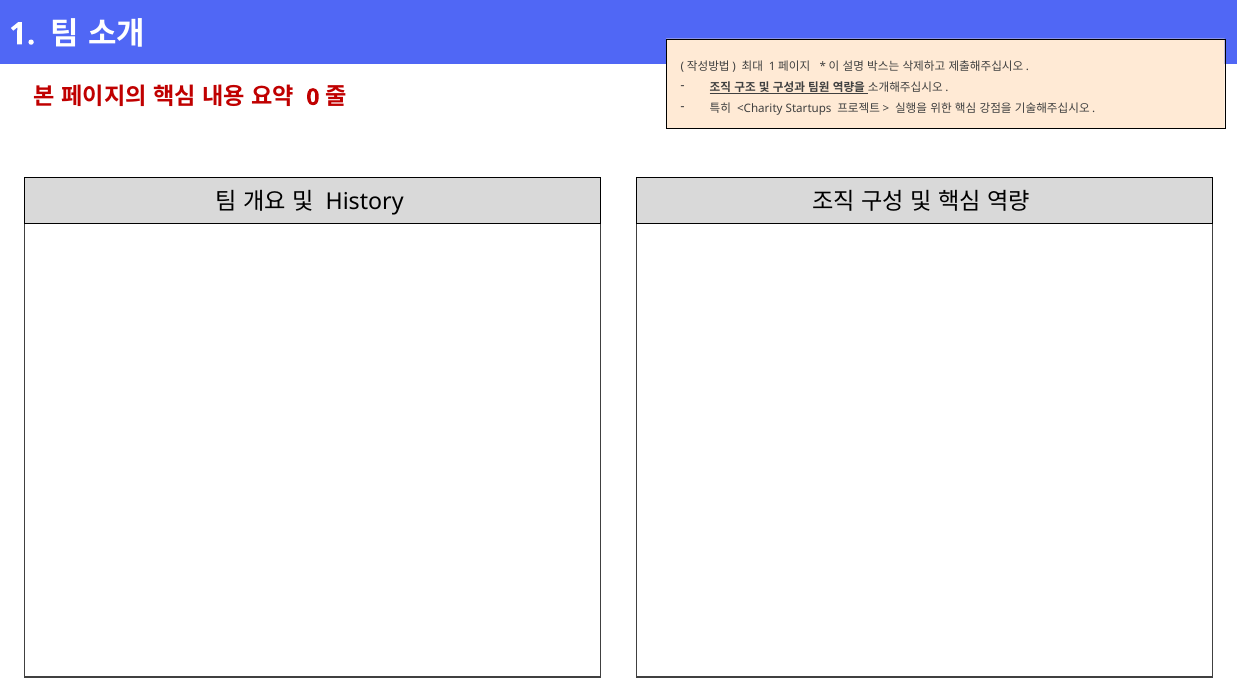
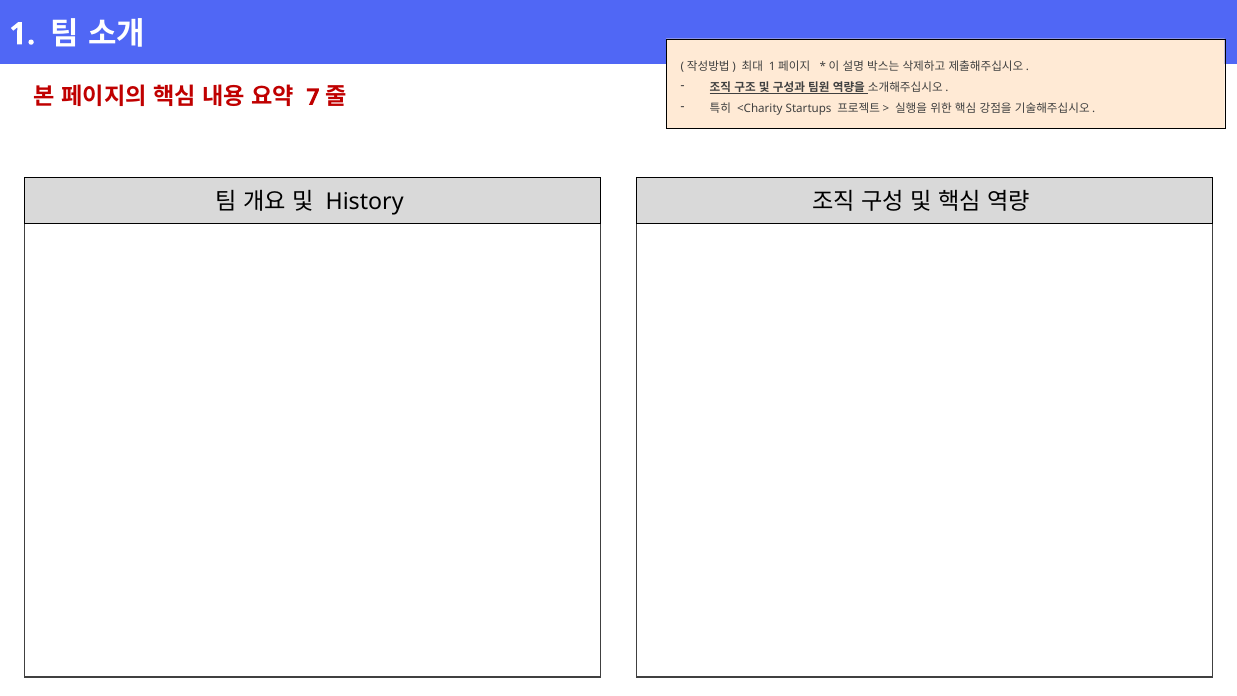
0: 0 -> 7 (313, 97)
